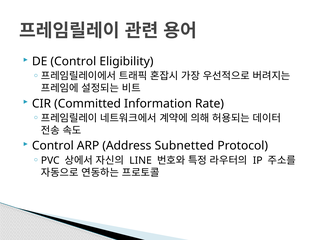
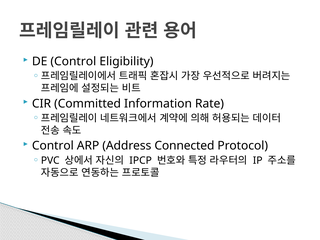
Subnetted: Subnetted -> Connected (184, 146)
LINE: LINE -> IPCP (141, 160)
